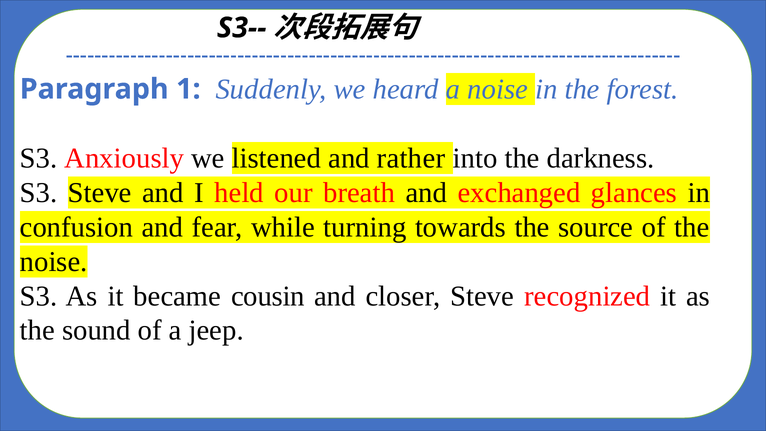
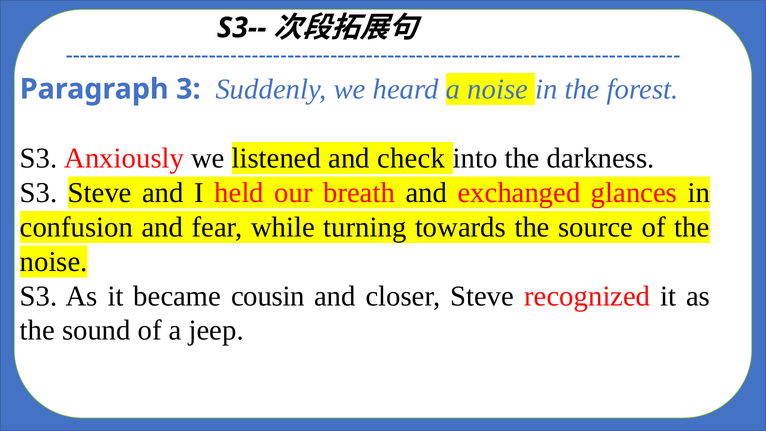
1: 1 -> 3 (188, 89)
rather: rather -> check (411, 158)
